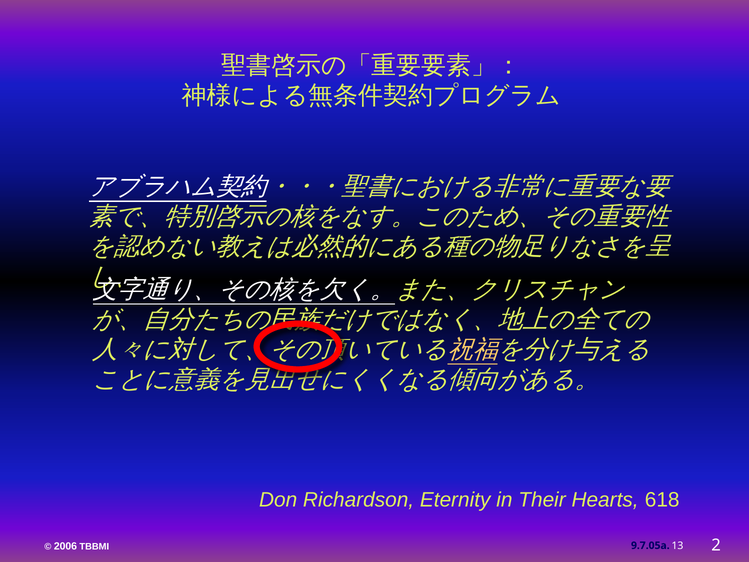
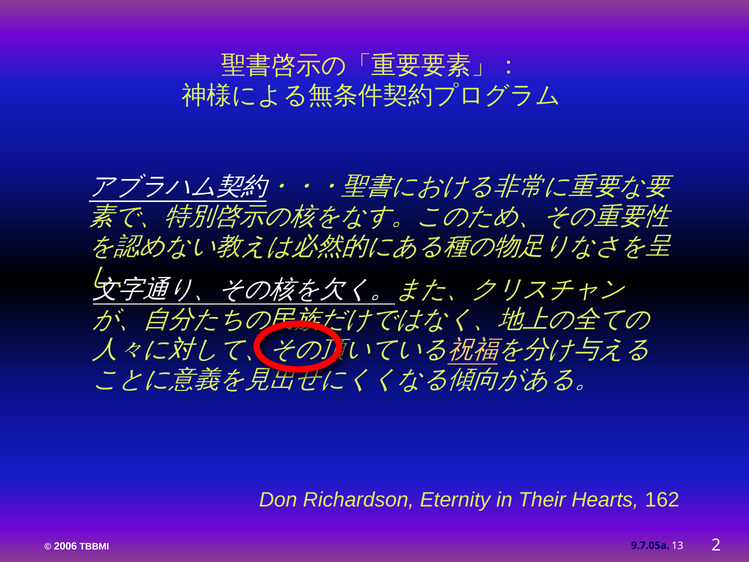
618: 618 -> 162 (662, 499)
